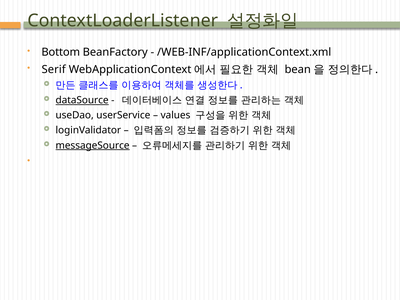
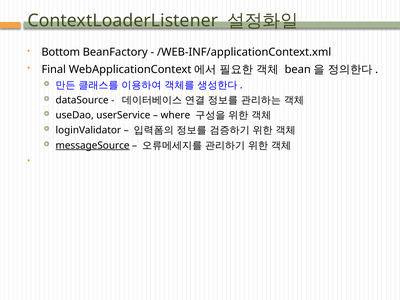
Serif: Serif -> Final (54, 70)
dataSource underline: present -> none (82, 100)
values: values -> where (175, 115)
